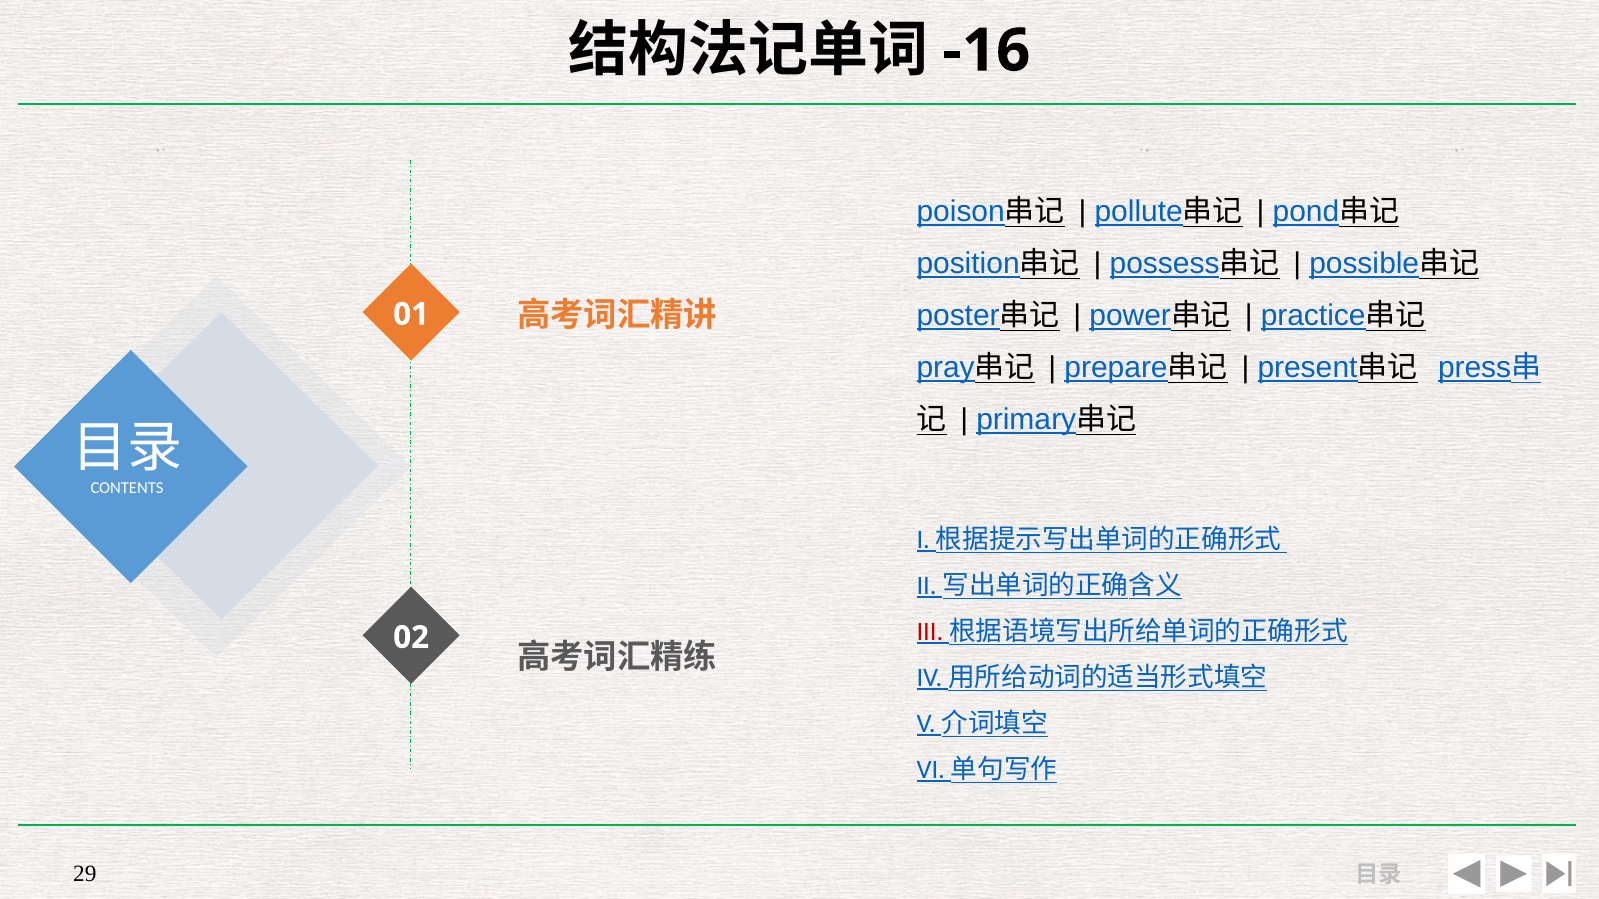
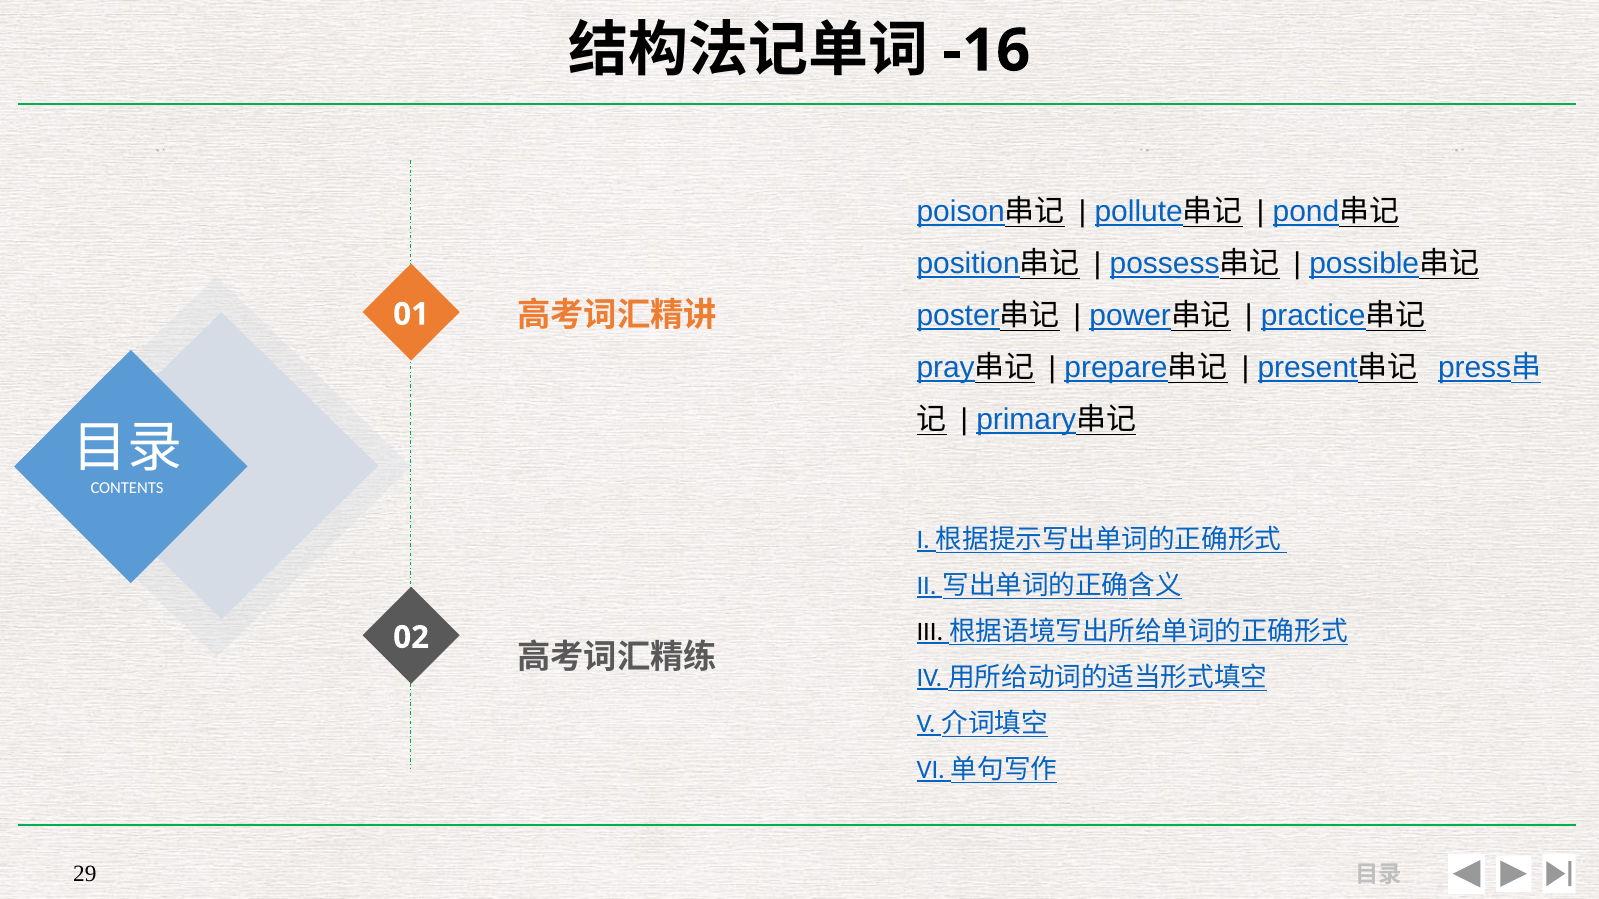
III colour: red -> black (930, 632)
